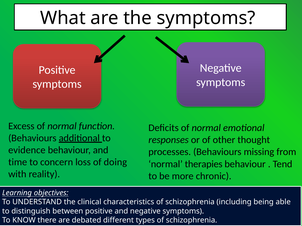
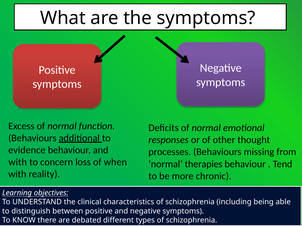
time: time -> with (18, 162)
doing: doing -> when (115, 162)
